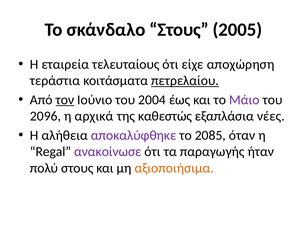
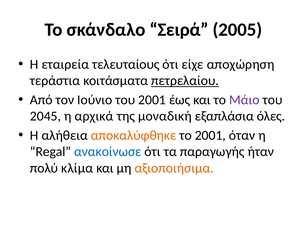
σκάνδαλο Στους: Στους -> Σειρά (179, 30)
τον underline: present -> none (65, 100)
του 2004: 2004 -> 2001 (152, 100)
2096: 2096 -> 2045 (45, 116)
καθεστώς: καθεστώς -> μοναδική (165, 116)
νέες: νέες -> όλες (271, 116)
αποκαλύφθηκε colour: purple -> orange (134, 135)
το 2085: 2085 -> 2001 (210, 135)
ανακοίνωσε colour: purple -> blue (108, 152)
πολύ στους: στους -> κλίμα (77, 168)
